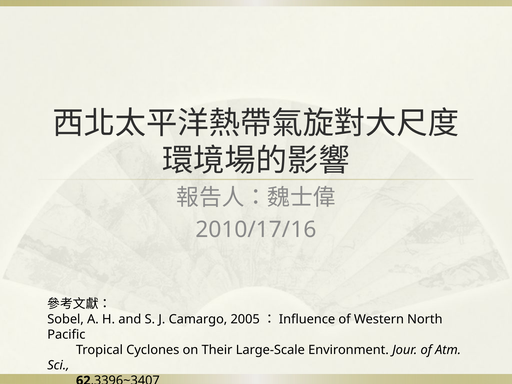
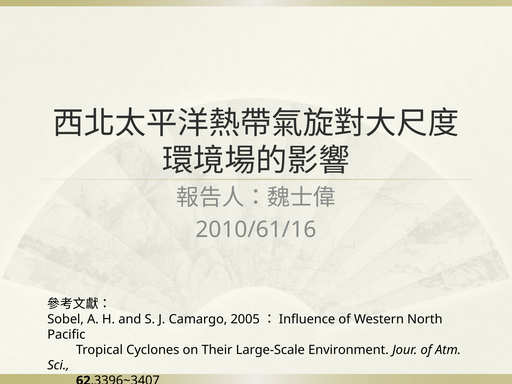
2010/17/16: 2010/17/16 -> 2010/61/16 (256, 230)
